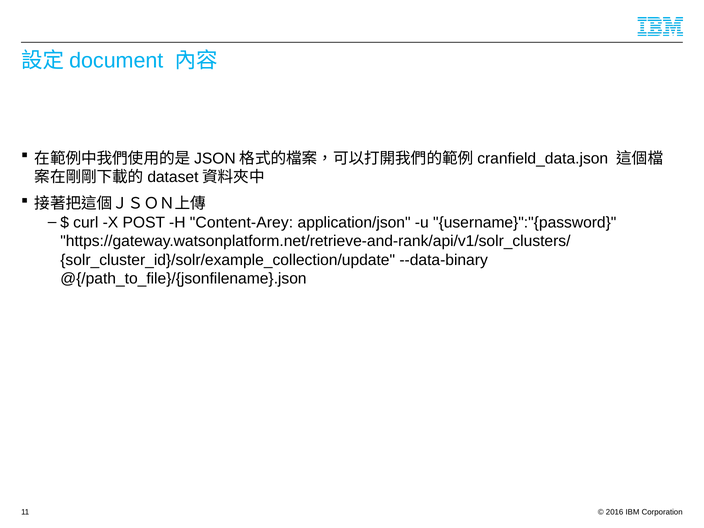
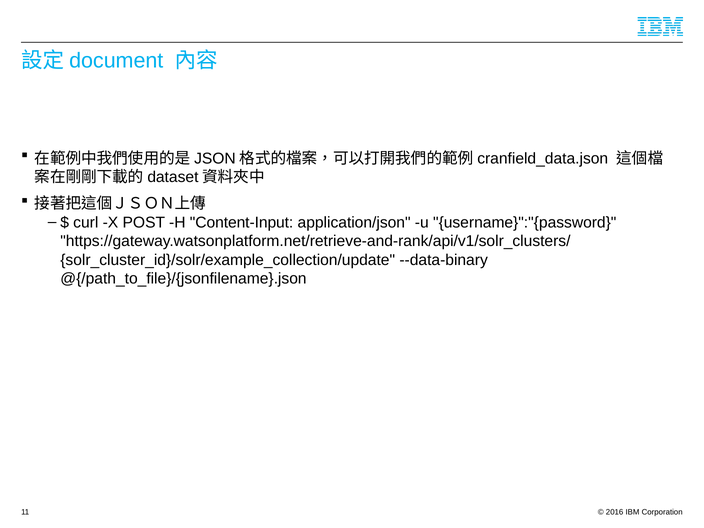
Content-Arey: Content-Arey -> Content-Input (242, 222)
